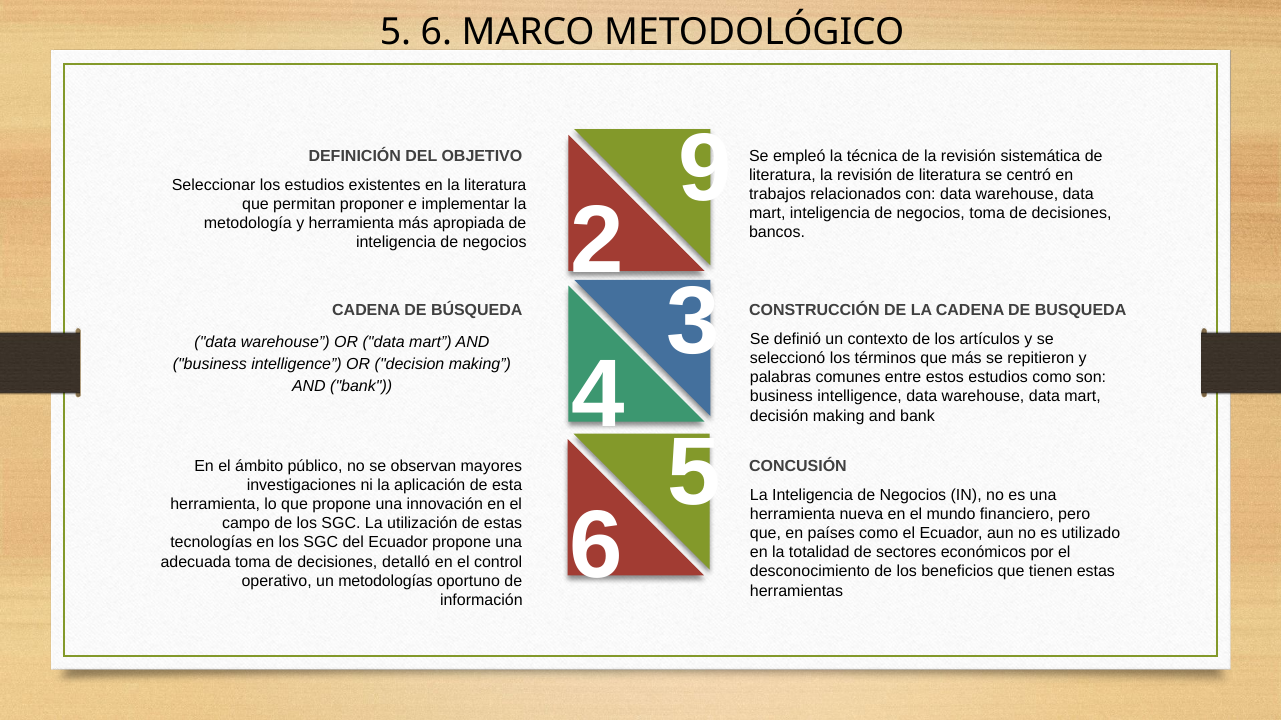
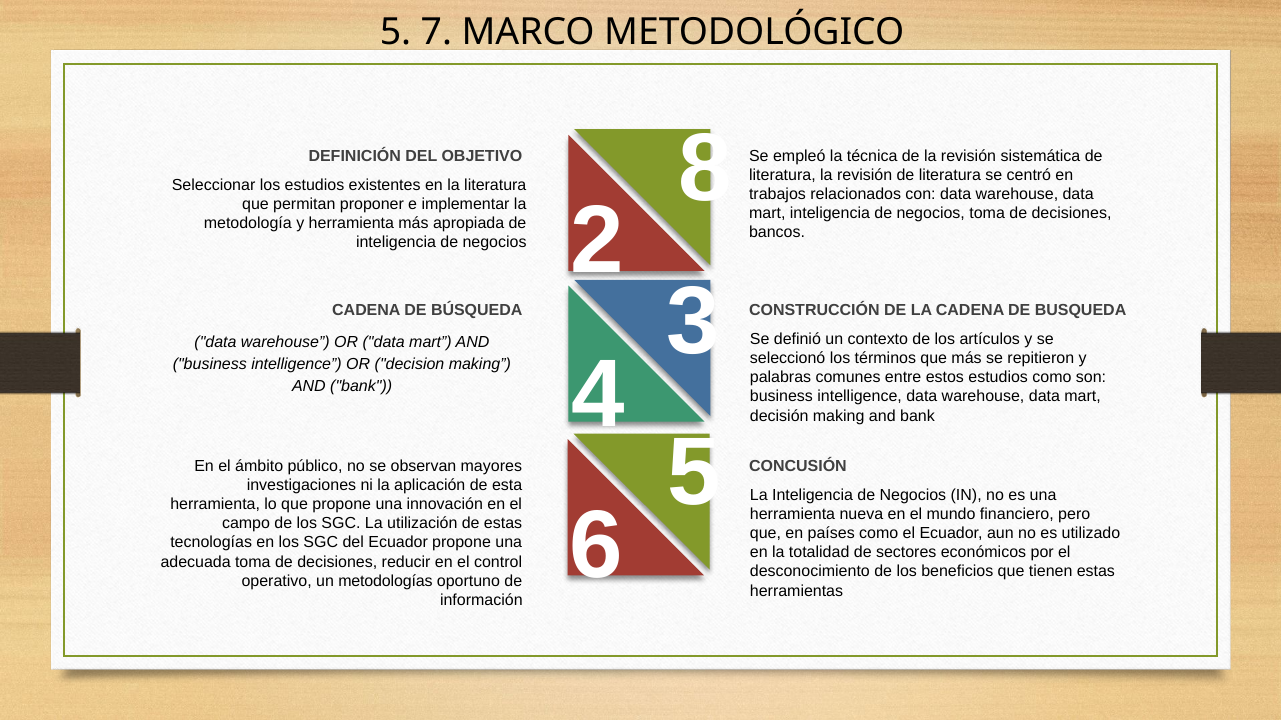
6: 6 -> 7 (436, 32)
9: 9 -> 8 (705, 169)
detalló: detalló -> reducir (406, 562)
